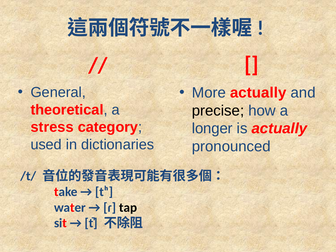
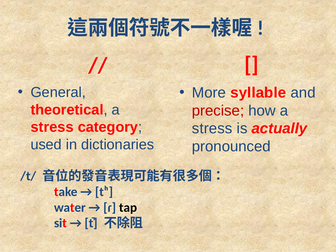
More actually: actually -> syllable (258, 93)
precise colour: black -> red (218, 111)
longer: longer -> stress (212, 129)
